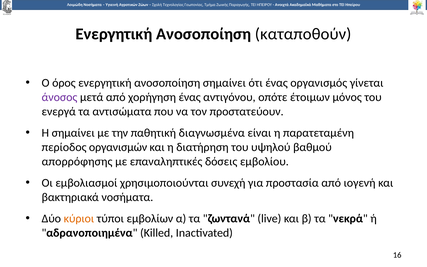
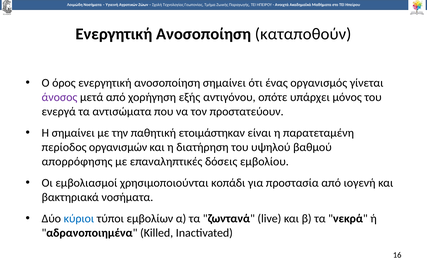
χορήγηση ένας: ένας -> εξής (190, 97)
έτοιμων: έτοιμων -> υπάρχει (310, 97)
διαγνωσμένα: διαγνωσμένα -> ετοιμάστηκαν (212, 133)
συνεχή: συνεχή -> κοπάδι (228, 183)
κύριοι colour: orange -> blue (79, 218)
